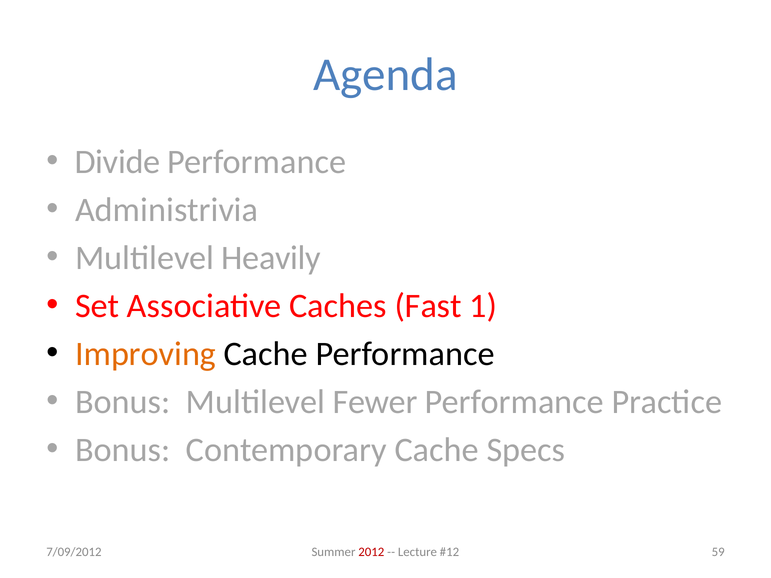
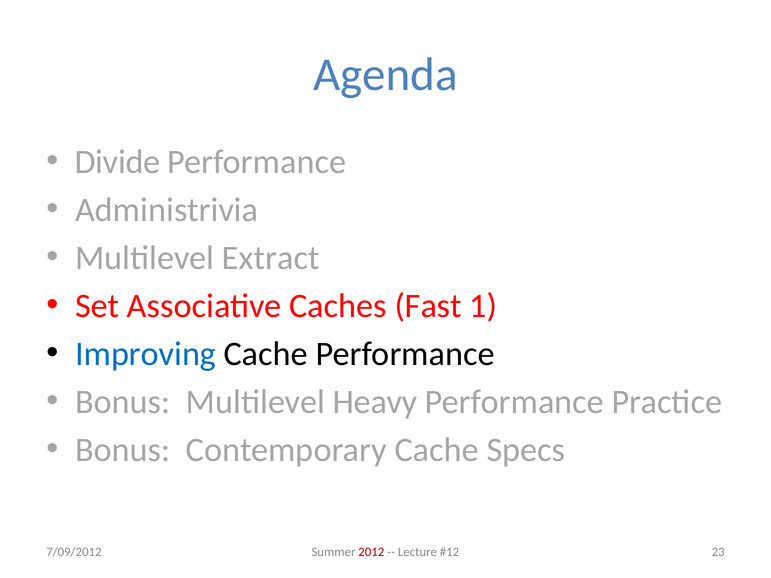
Heavily: Heavily -> Extract (271, 258)
Improving colour: orange -> blue (146, 354)
Fewer: Fewer -> Heavy (375, 402)
59: 59 -> 23 (718, 552)
